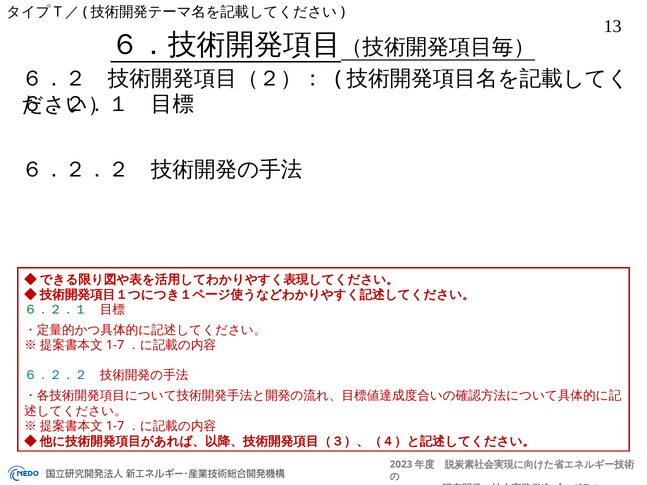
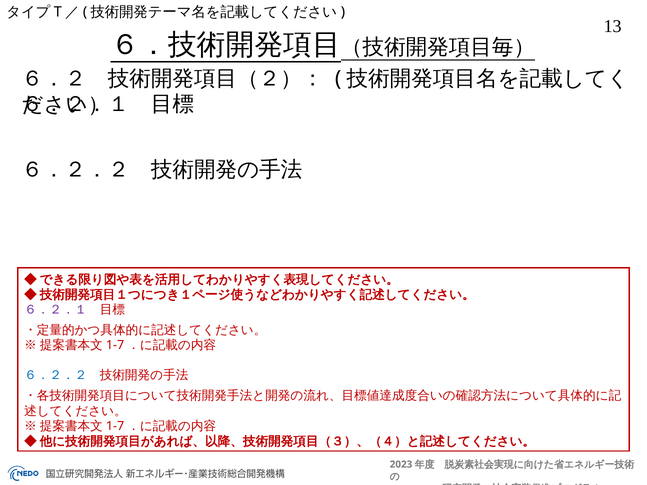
６．２．１ colour: green -> purple (56, 310)
